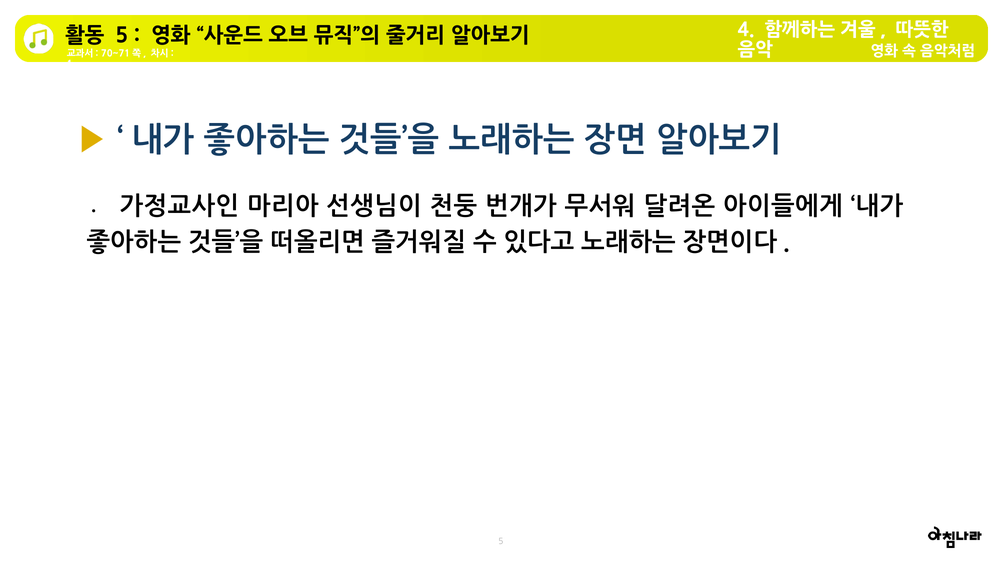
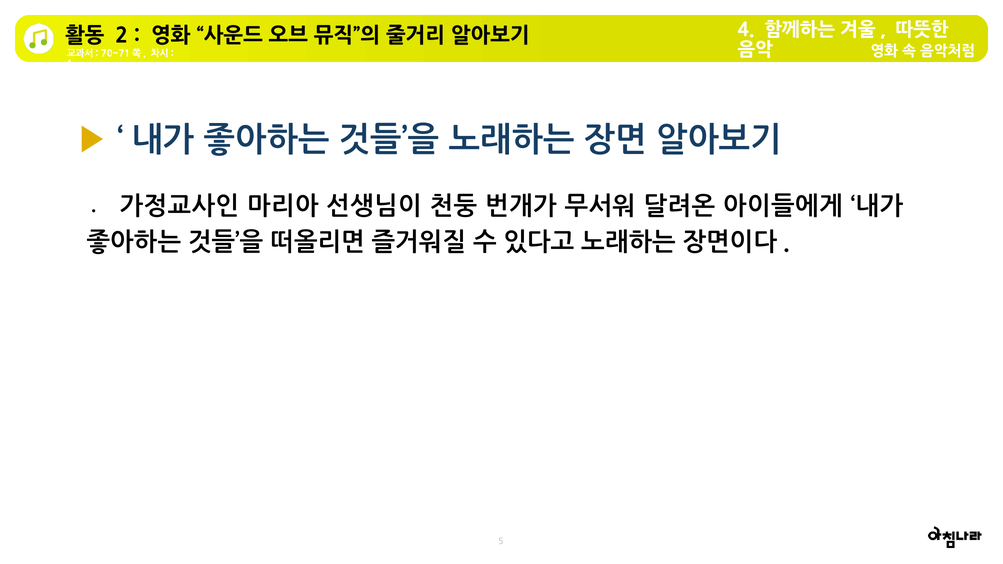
5: 5 -> 2 (122, 36)
